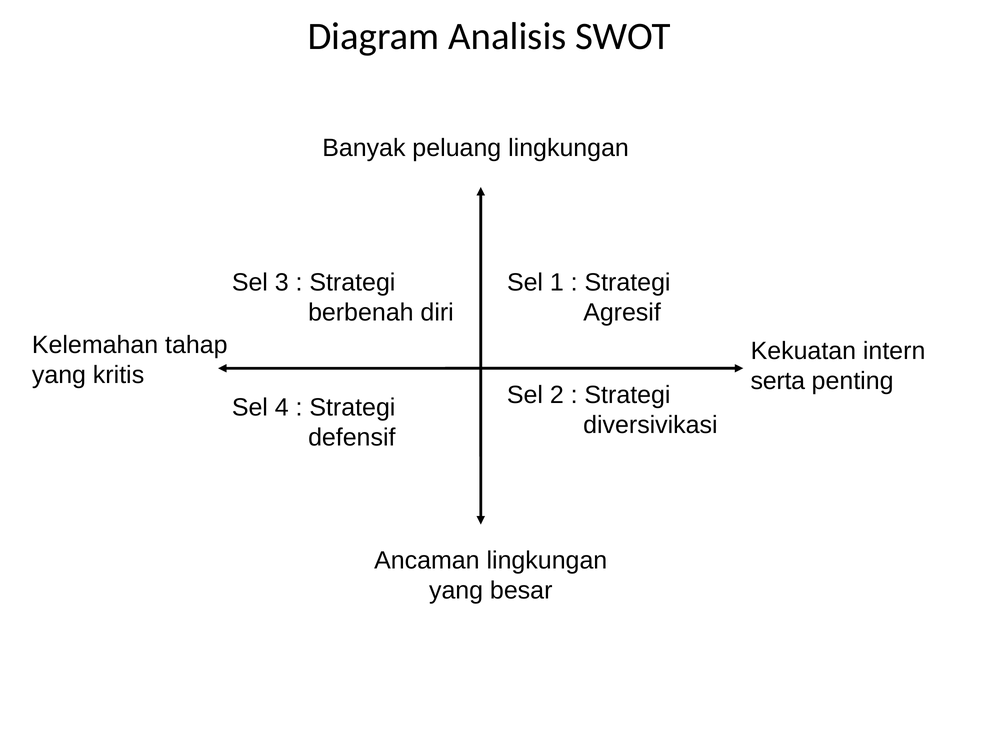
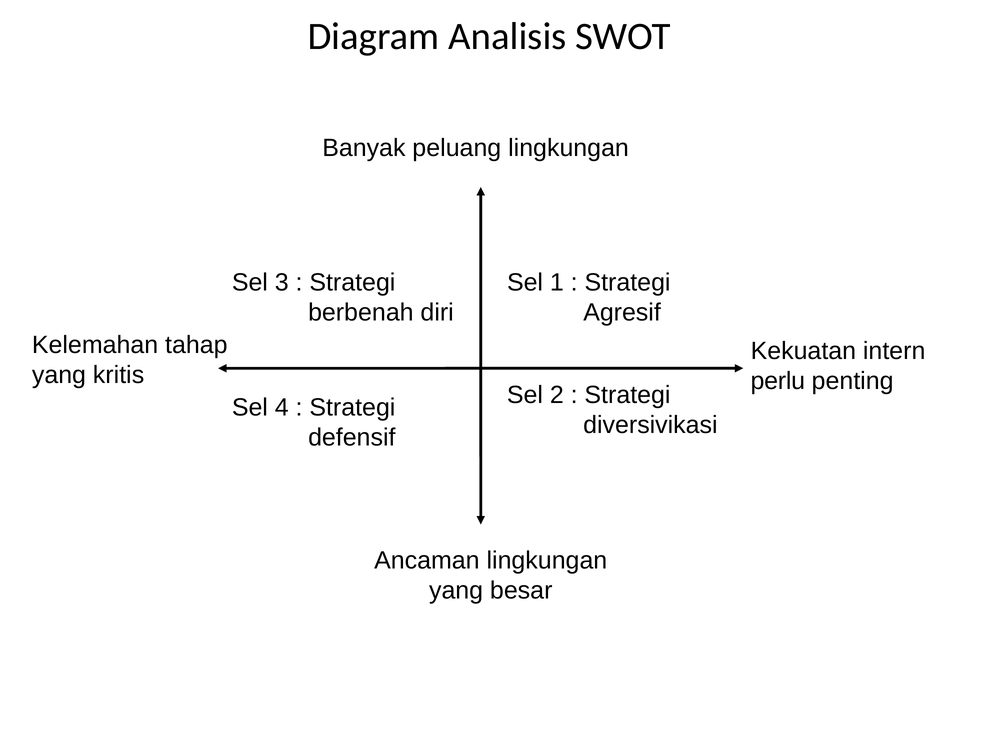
serta: serta -> perlu (778, 381)
